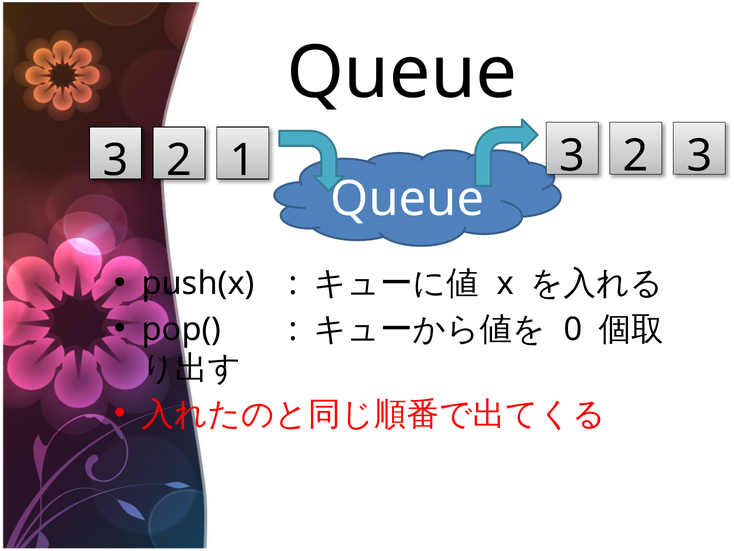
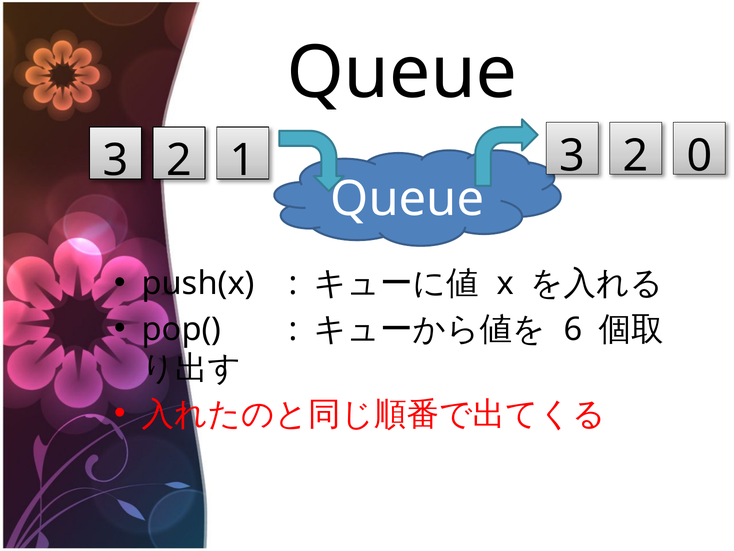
3 3: 3 -> 0 (699, 156)
0: 0 -> 6 (573, 329)
